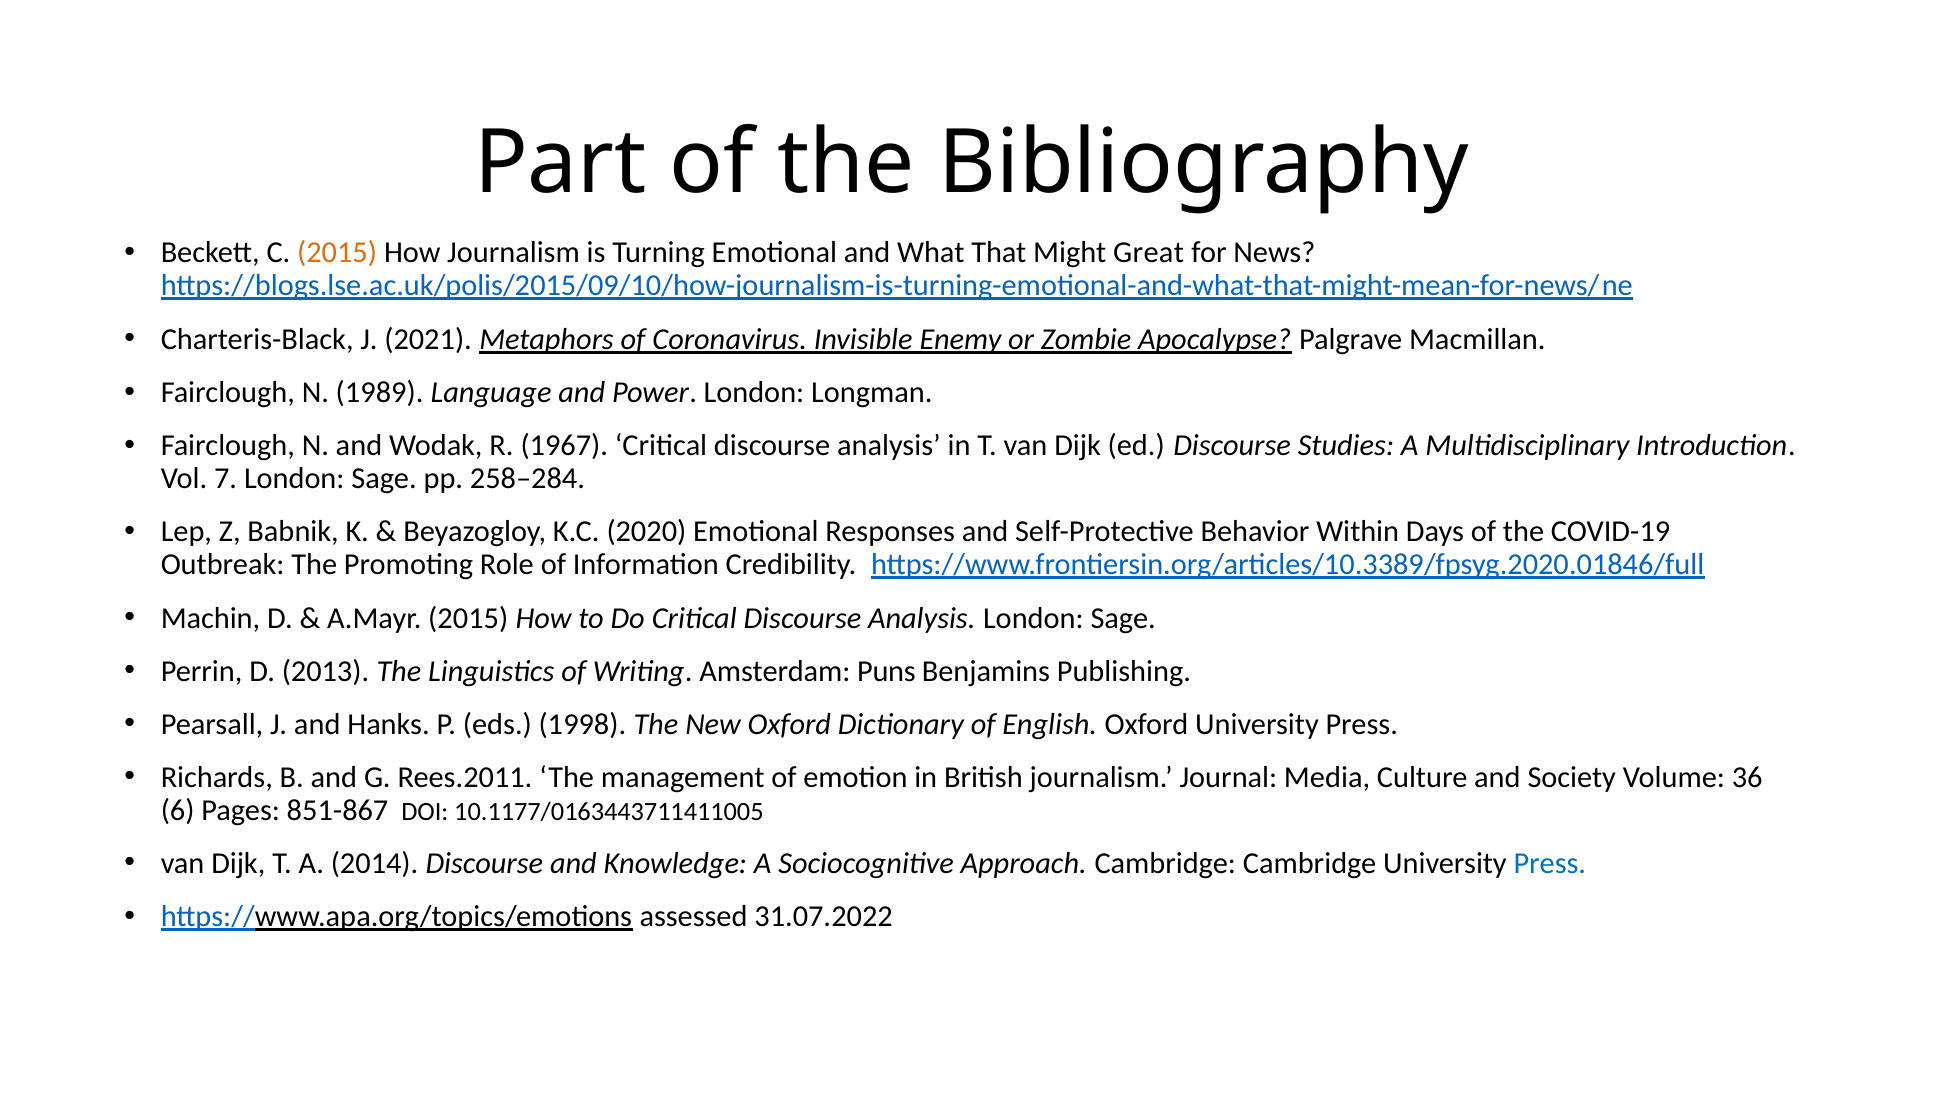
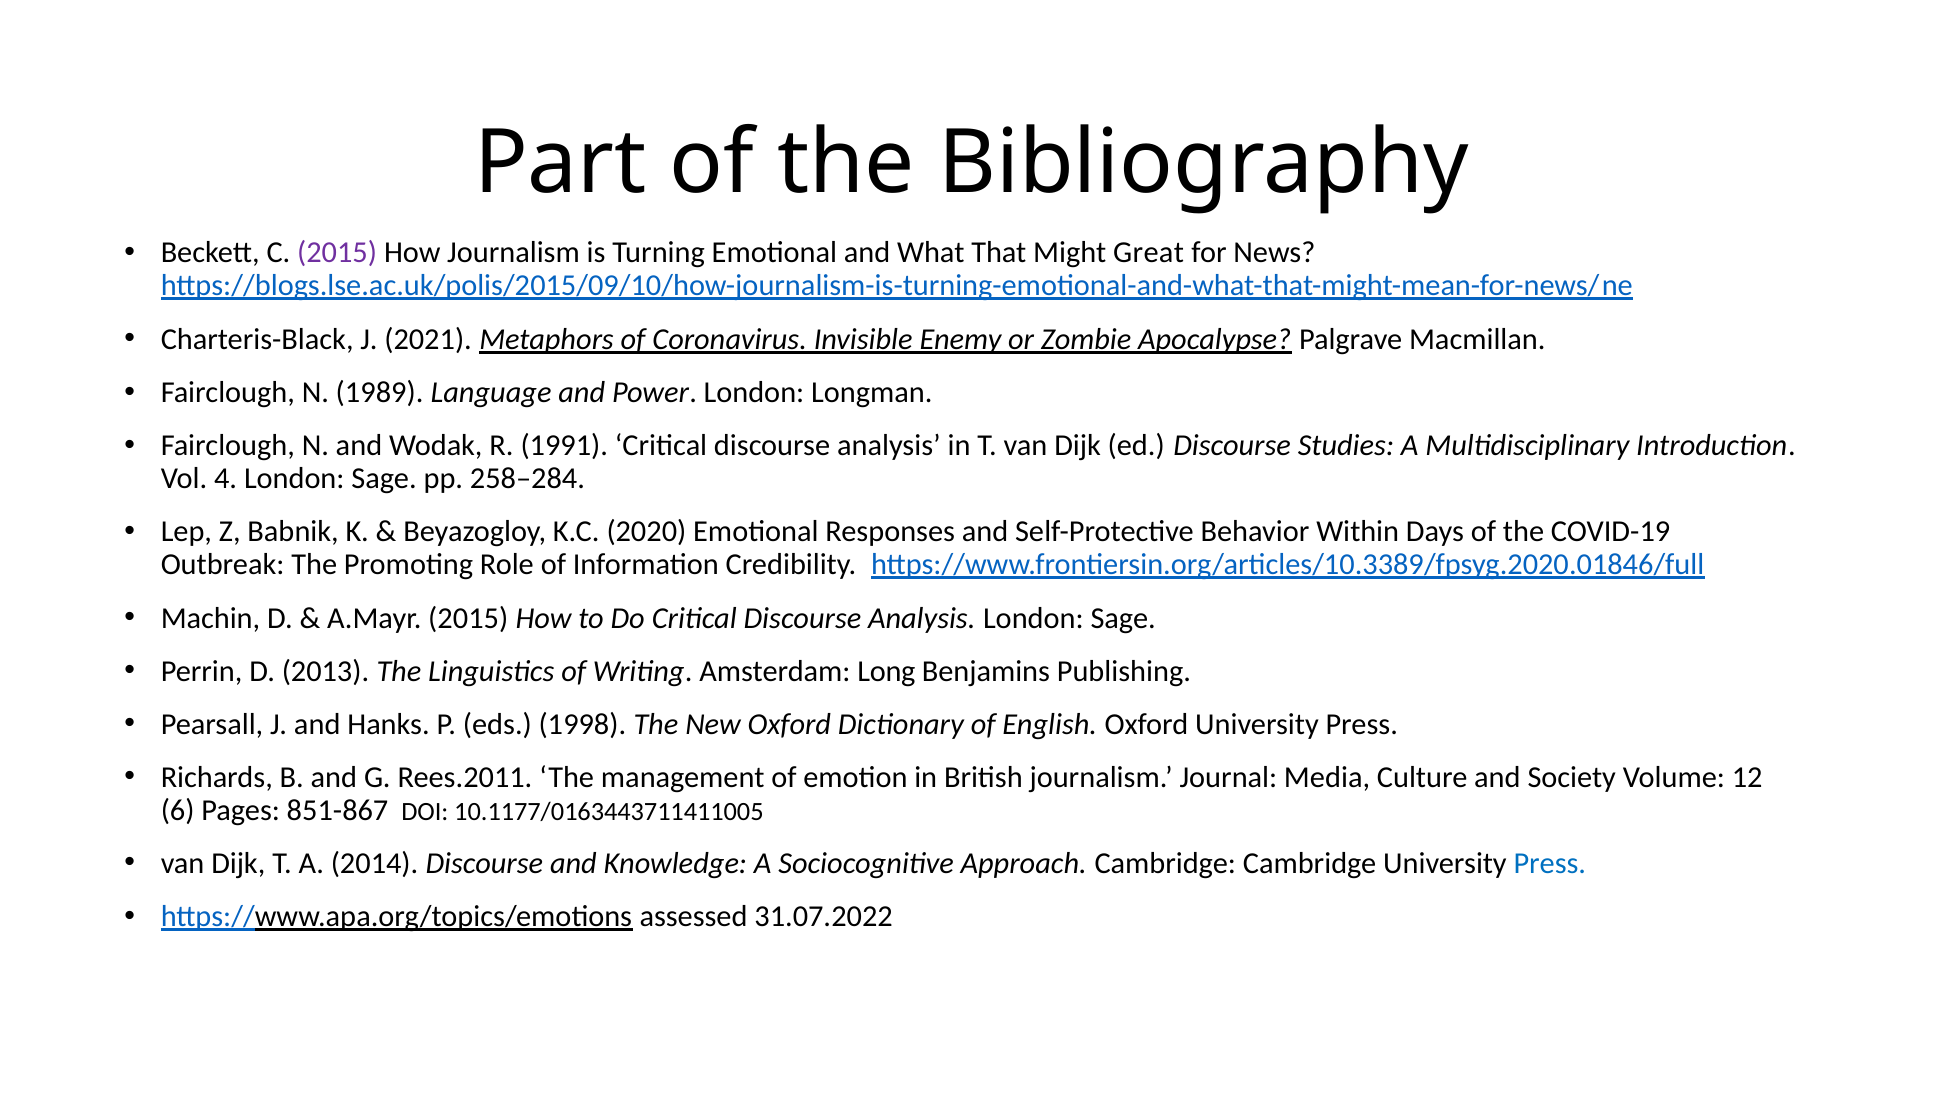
2015 colour: orange -> purple (337, 252)
1967: 1967 -> 1991 (564, 446)
7: 7 -> 4 (226, 479)
Puns: Puns -> Long (886, 671)
36: 36 -> 12 (1747, 778)
